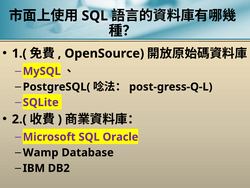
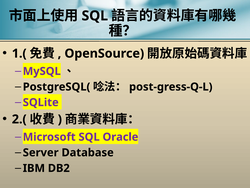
Wamp: Wamp -> Server (41, 152)
